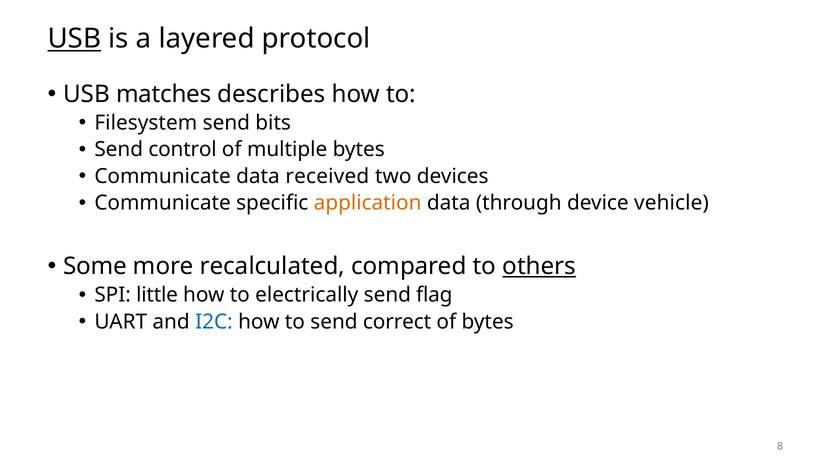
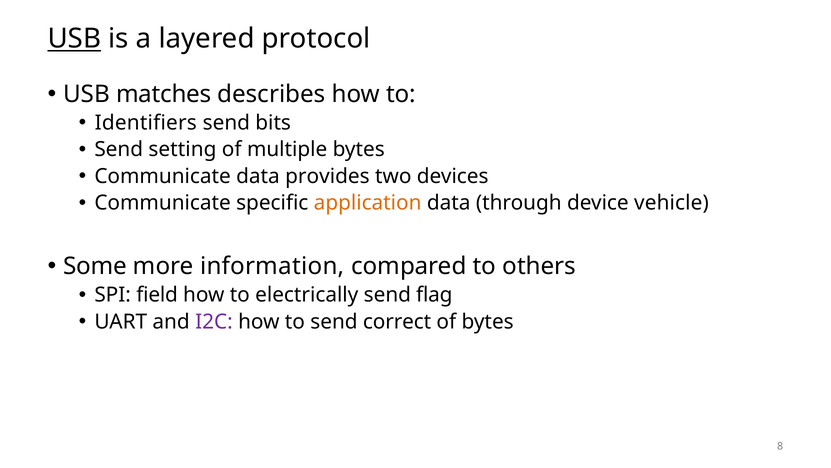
Filesystem: Filesystem -> Identifiers (146, 123)
control: control -> setting (182, 149)
received: received -> provides (327, 176)
recalculated: recalculated -> information (272, 266)
others underline: present -> none (539, 266)
little: little -> field (157, 295)
I2C colour: blue -> purple (214, 321)
